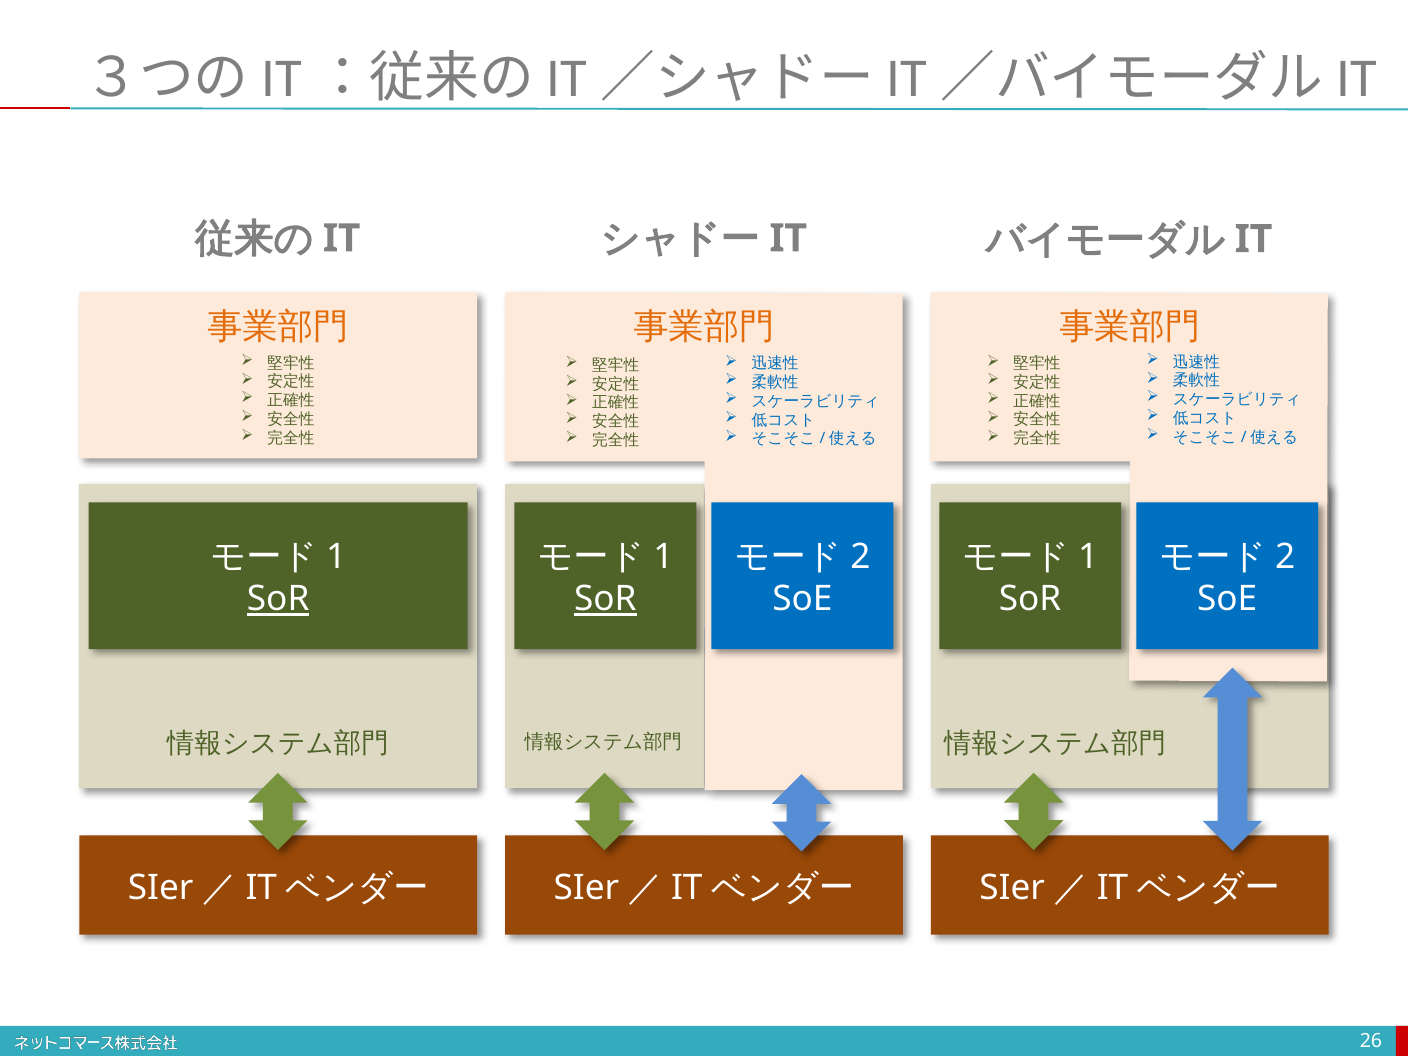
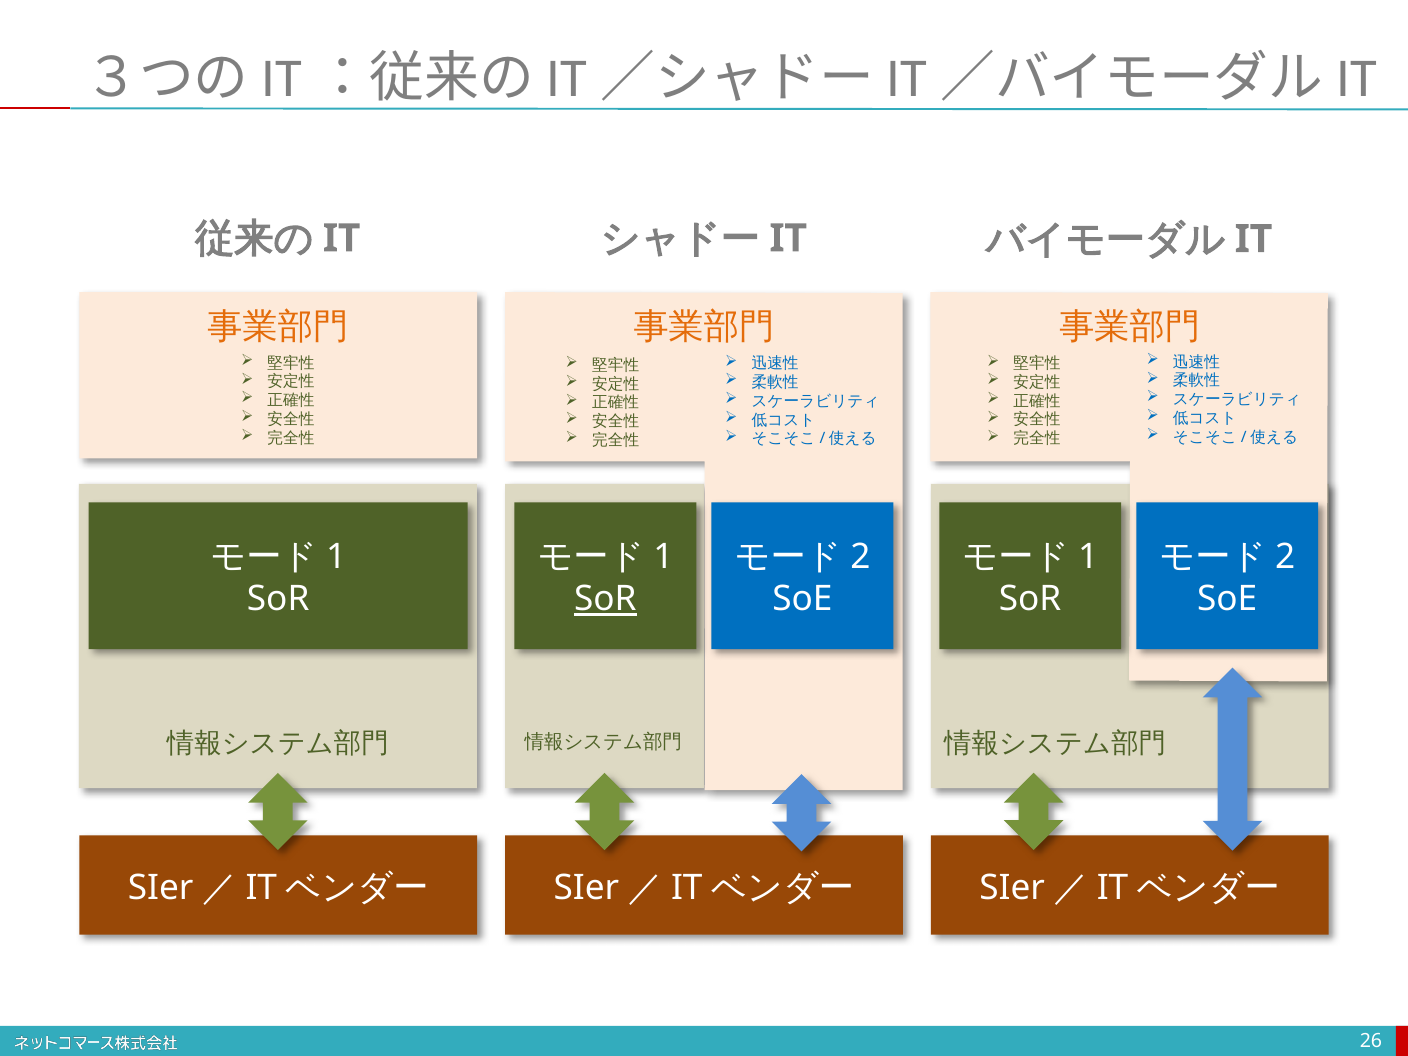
SoR underline: present -> none (278, 599)
